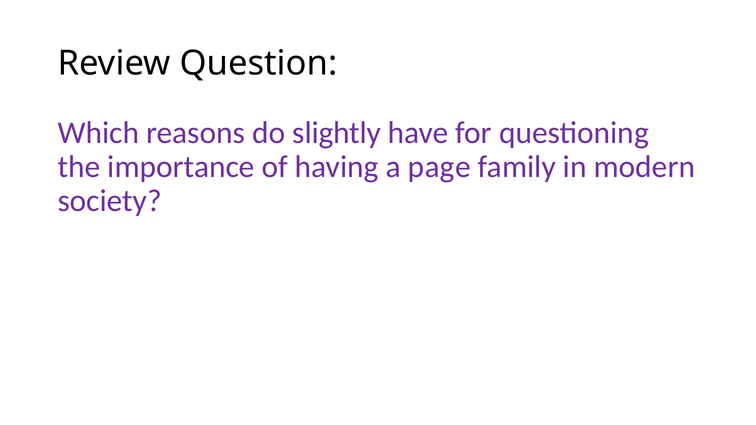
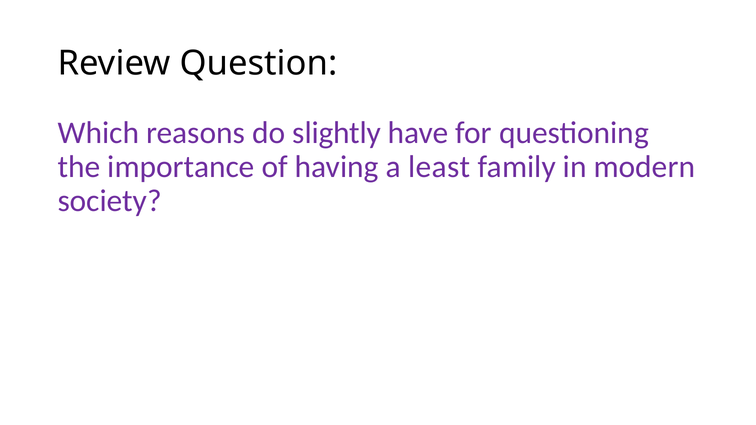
page: page -> least (439, 167)
